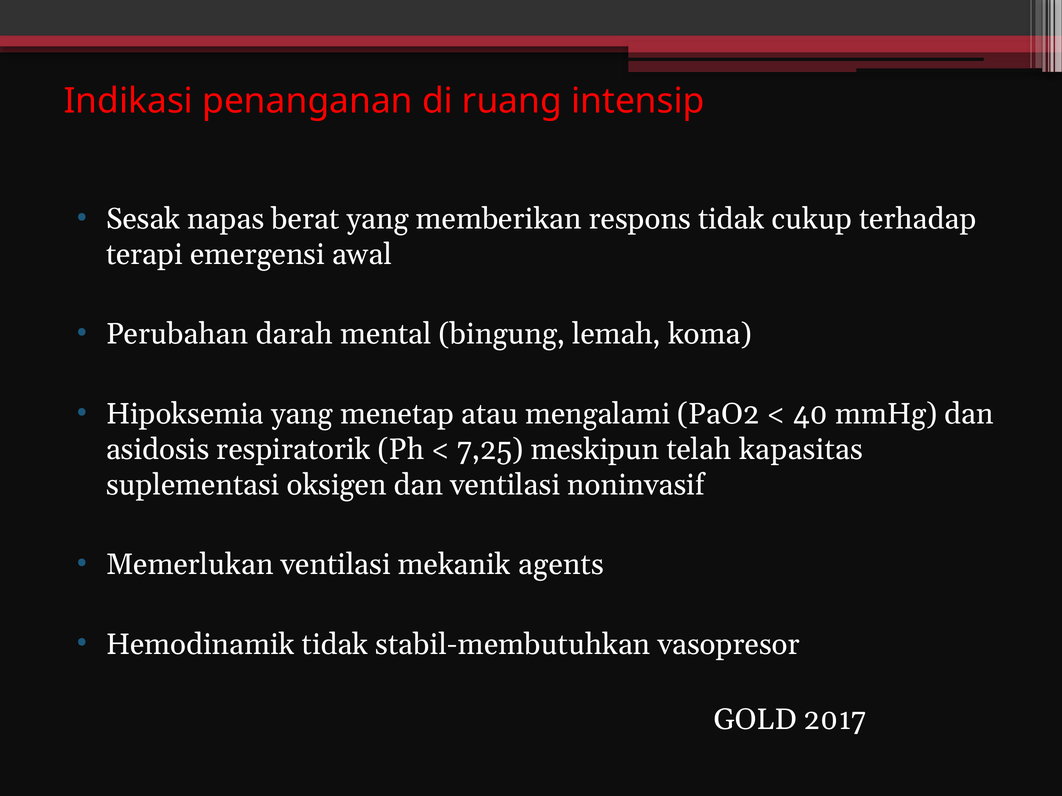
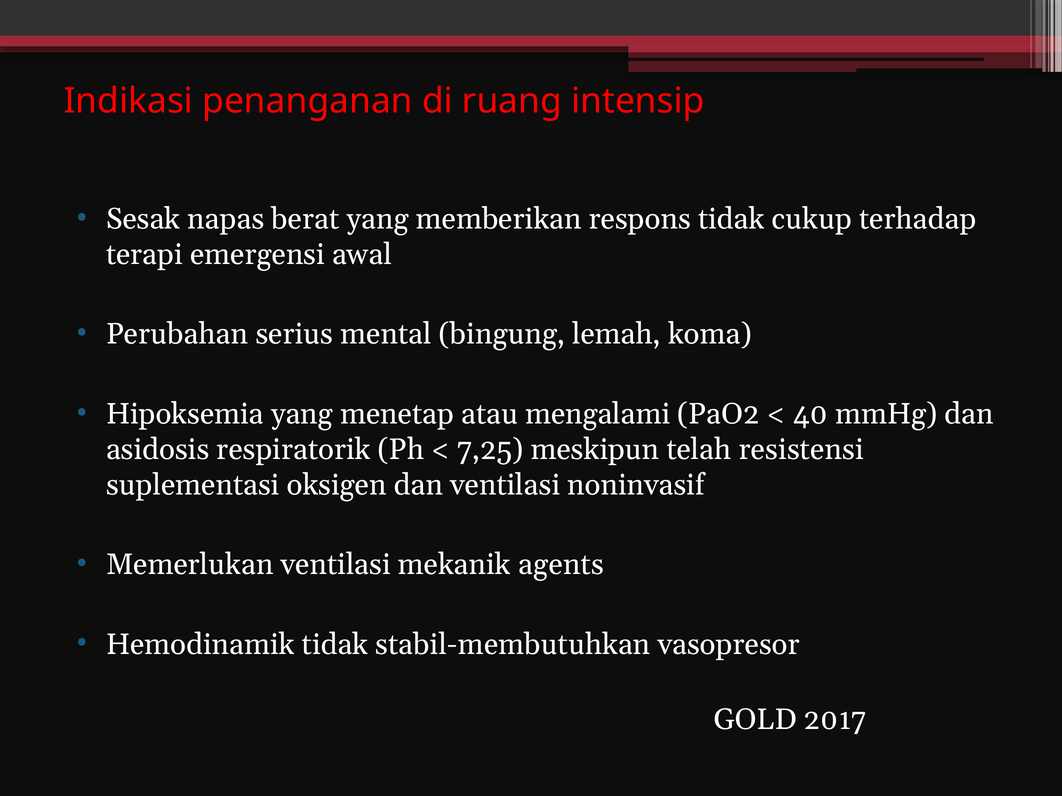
darah: darah -> serius (294, 334)
kapasitas: kapasitas -> resistensi (801, 450)
